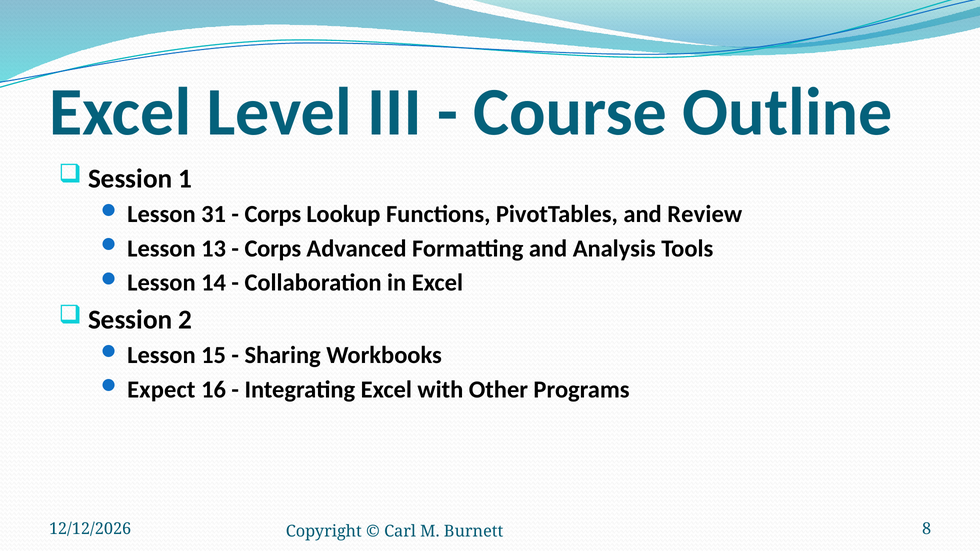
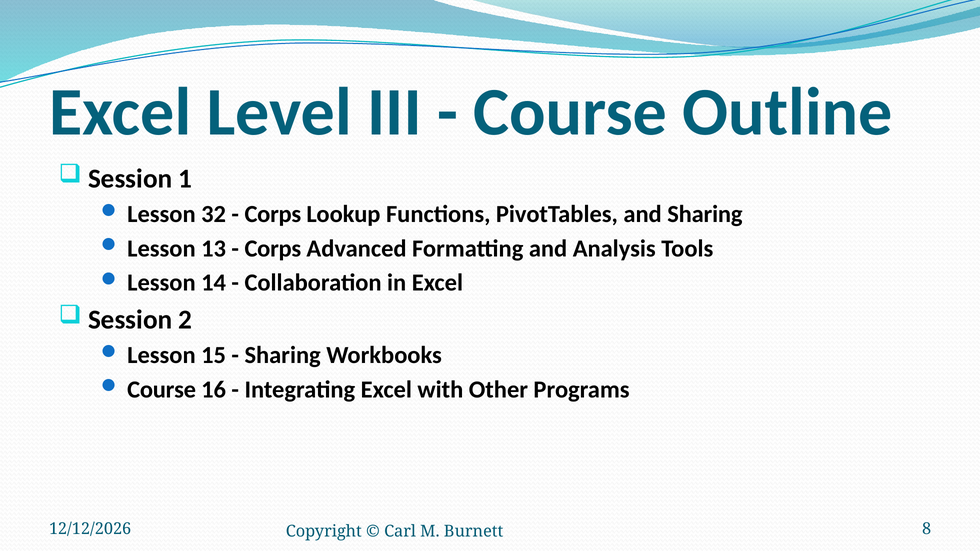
31: 31 -> 32 (214, 214)
and Review: Review -> Sharing (705, 214)
Expect: Expect -> Course (162, 390)
